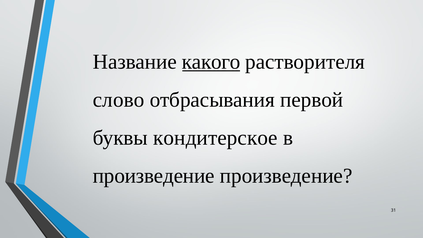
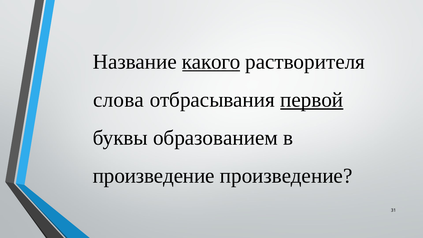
слово: слово -> слова (119, 100)
первой underline: none -> present (312, 100)
кондитерское: кондитерское -> образованием (215, 138)
